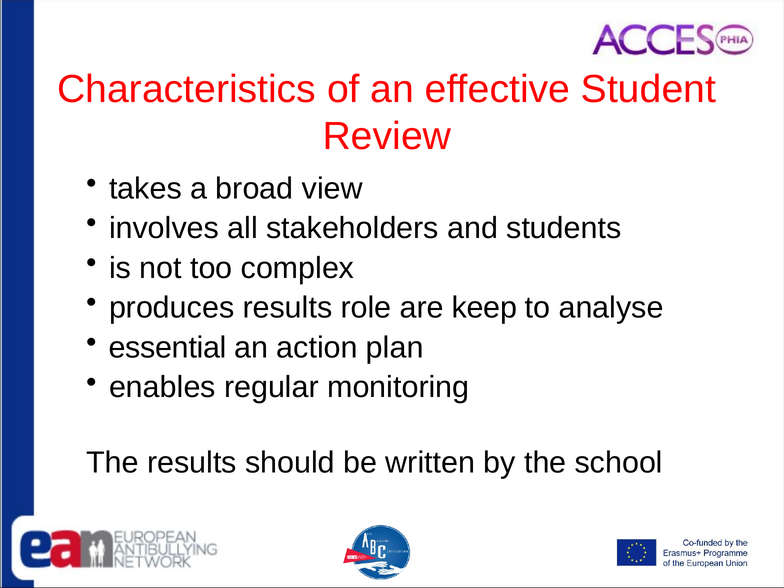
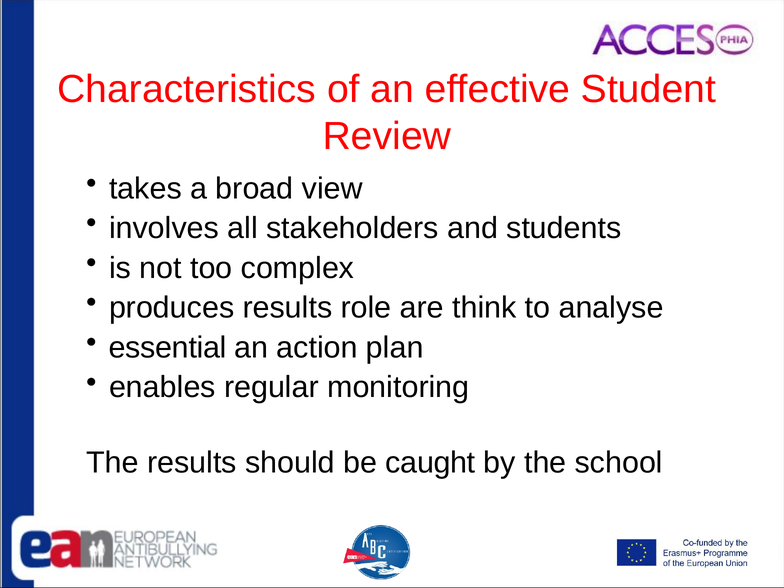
keep: keep -> think (484, 308)
written: written -> caught (430, 463)
